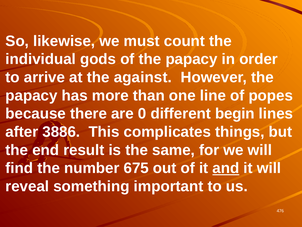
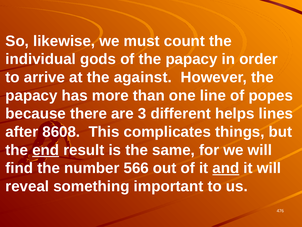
0: 0 -> 3 (142, 113)
begin: begin -> helps (235, 113)
3886: 3886 -> 8608 (61, 132)
end underline: none -> present (46, 150)
675: 675 -> 566 (136, 168)
